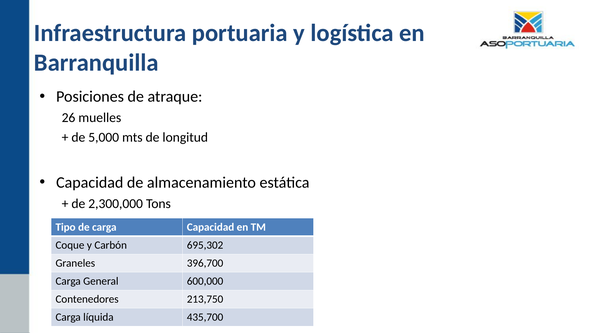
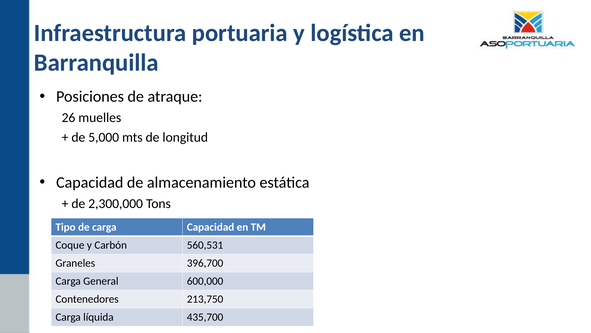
695,302: 695,302 -> 560,531 (205, 245)
